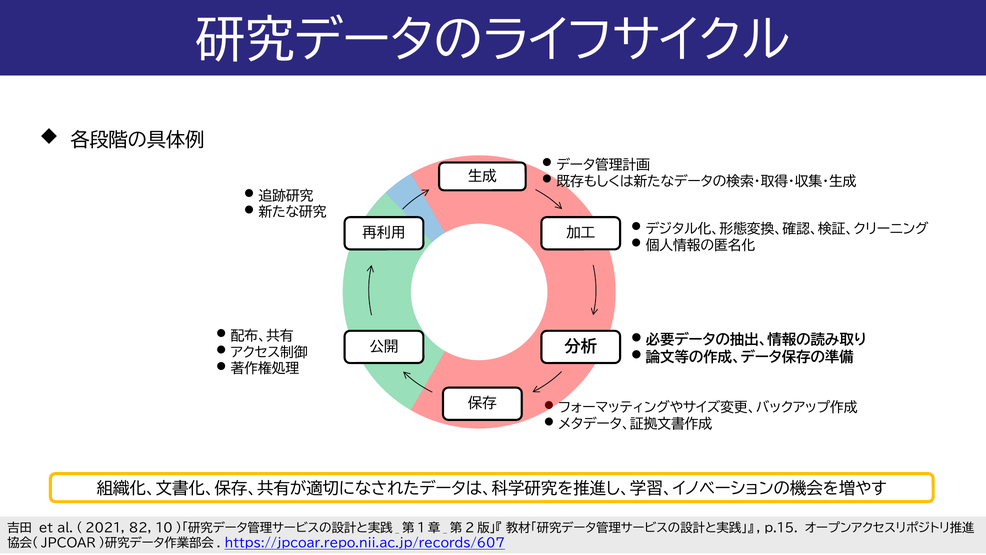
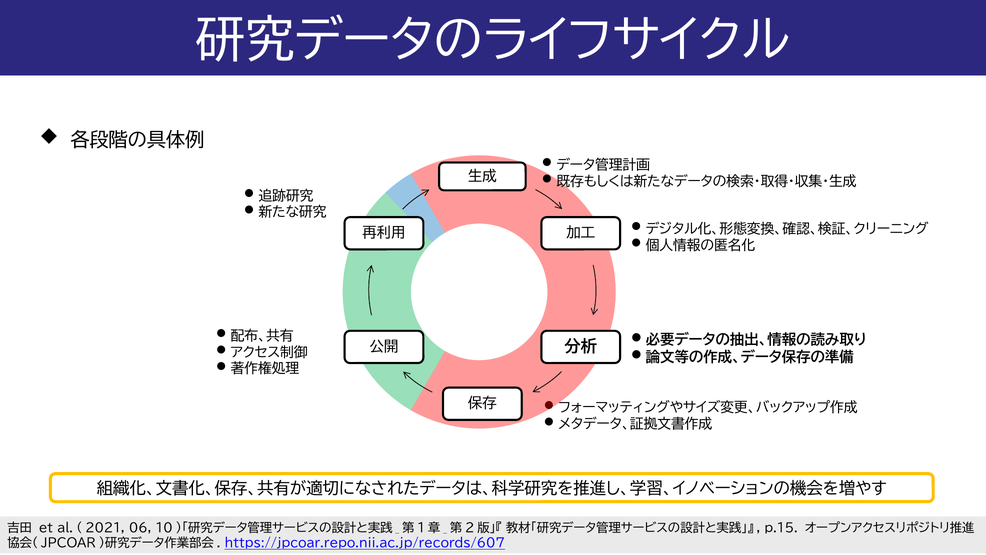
82: 82 -> 06 (140, 528)
